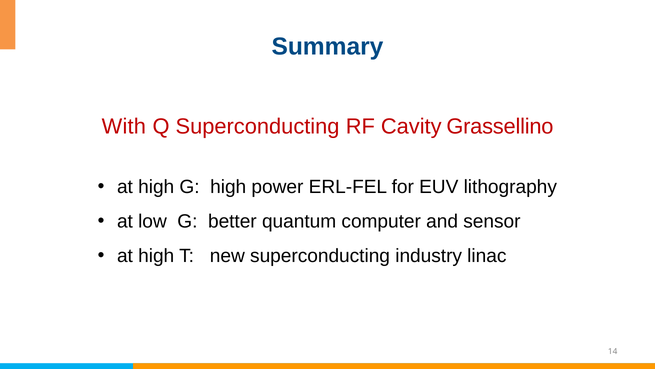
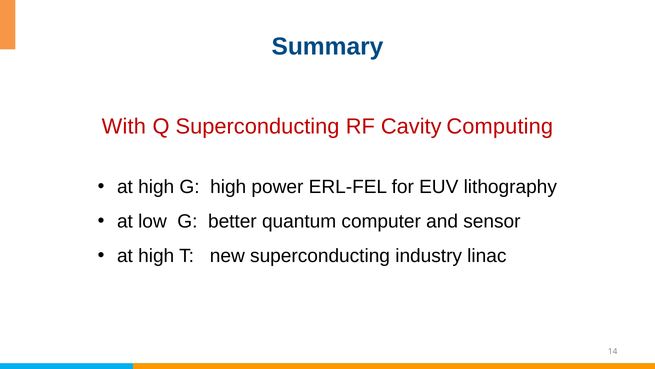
Grassellino: Grassellino -> Computing (500, 126)
